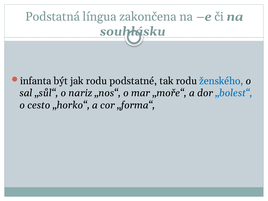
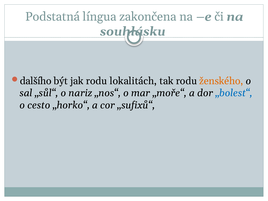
infanta: infanta -> dalšího (36, 81)
podstatné: podstatné -> lokalitách (133, 81)
ženského colour: blue -> orange (221, 81)
„forma“: „forma“ -> „sufixů“ (136, 105)
